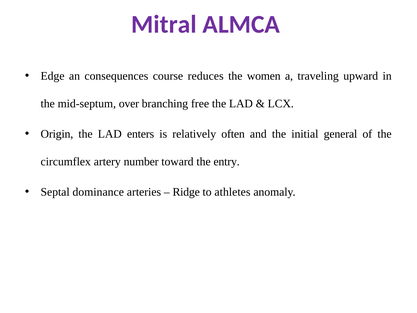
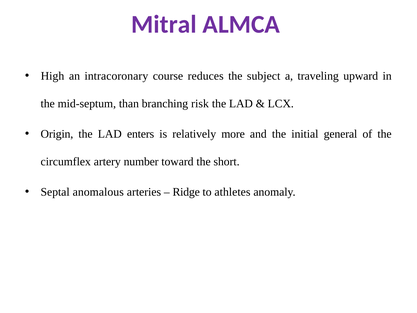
Edge: Edge -> High (53, 76)
consequences: consequences -> intracoronary (116, 76)
women: women -> subject (264, 76)
over: over -> than (129, 104)
free: free -> risk (200, 104)
often: often -> more (233, 134)
entry: entry -> short (227, 162)
dominance: dominance -> anomalous (98, 192)
